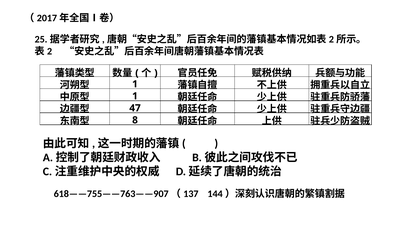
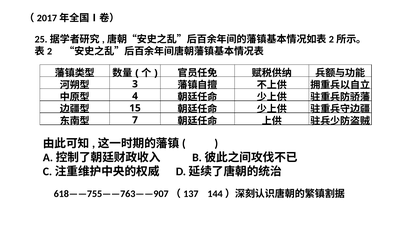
1: 1 -> 3 (135, 84)
1: 1 -> 4 (135, 96)
47: 47 -> 15 (135, 108)
8: 8 -> 7 (135, 120)
